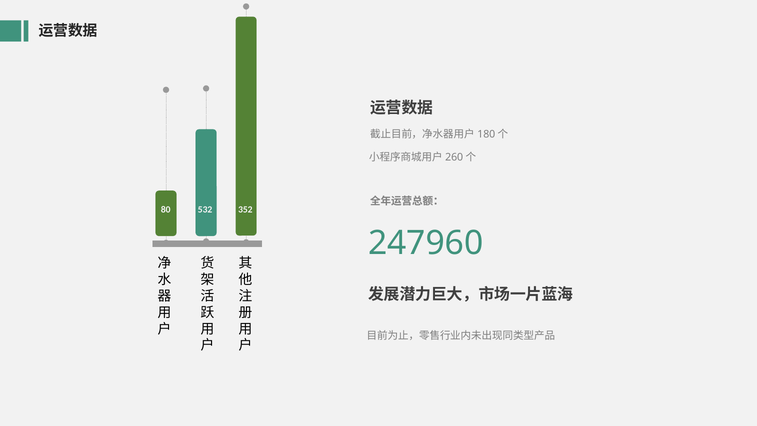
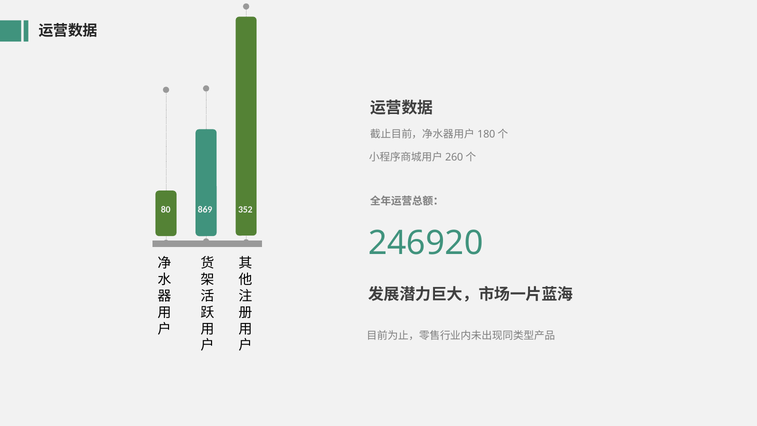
532: 532 -> 869 (205, 210)
247960: 247960 -> 246920 (426, 243)
